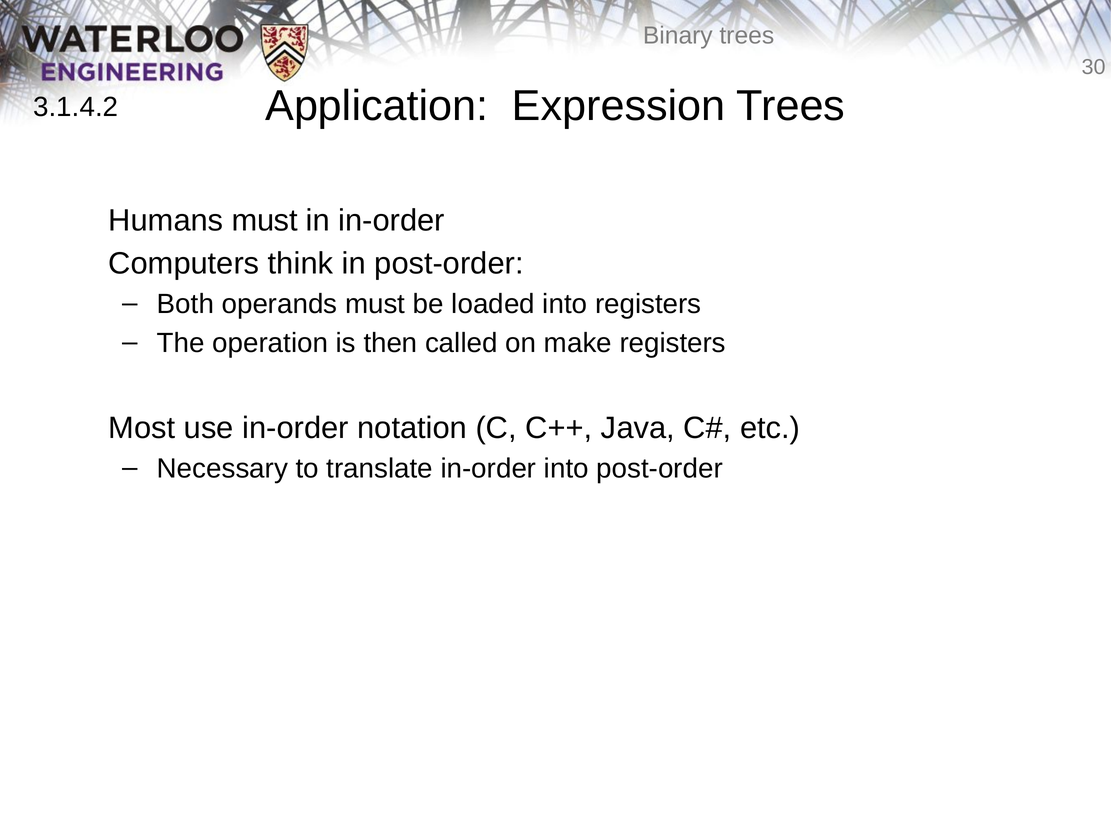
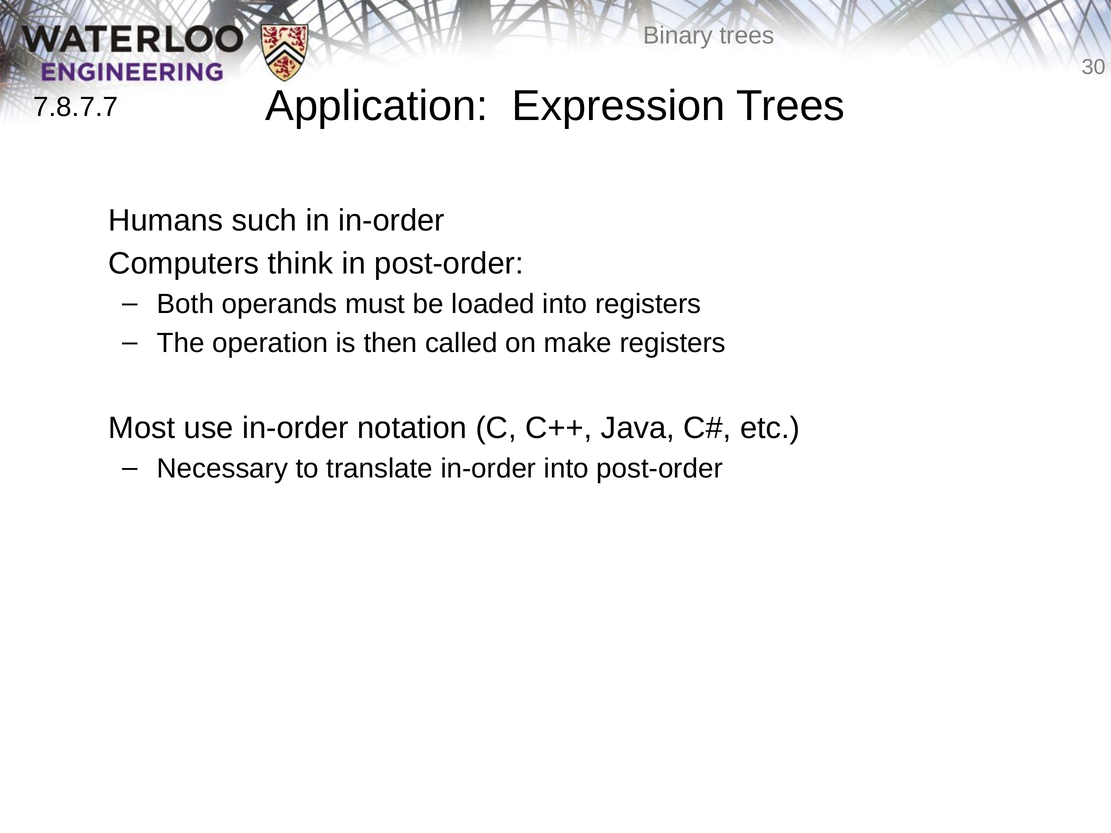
3.1.4.2: 3.1.4.2 -> 7.8.7.7 (76, 107)
Humans must: must -> such (265, 221)
